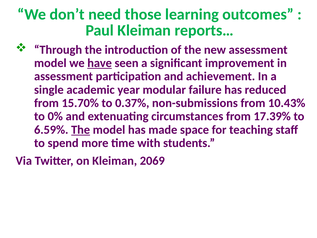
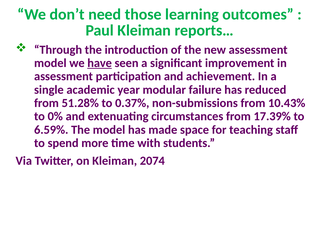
15.70%: 15.70% -> 51.28% (80, 103)
The underline: present -> none (81, 130)
2069: 2069 -> 2074 (152, 161)
